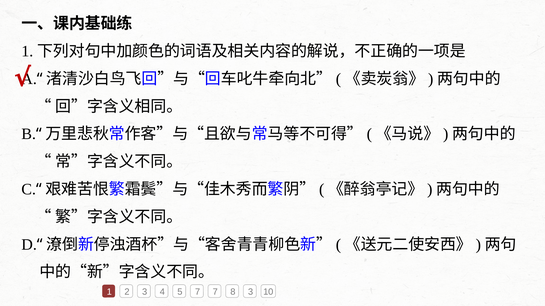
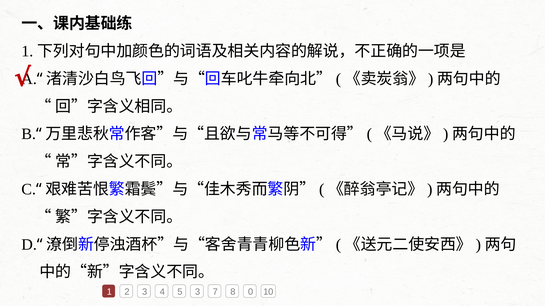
5 7: 7 -> 3 (198, 292)
8 3: 3 -> 0 (251, 292)
